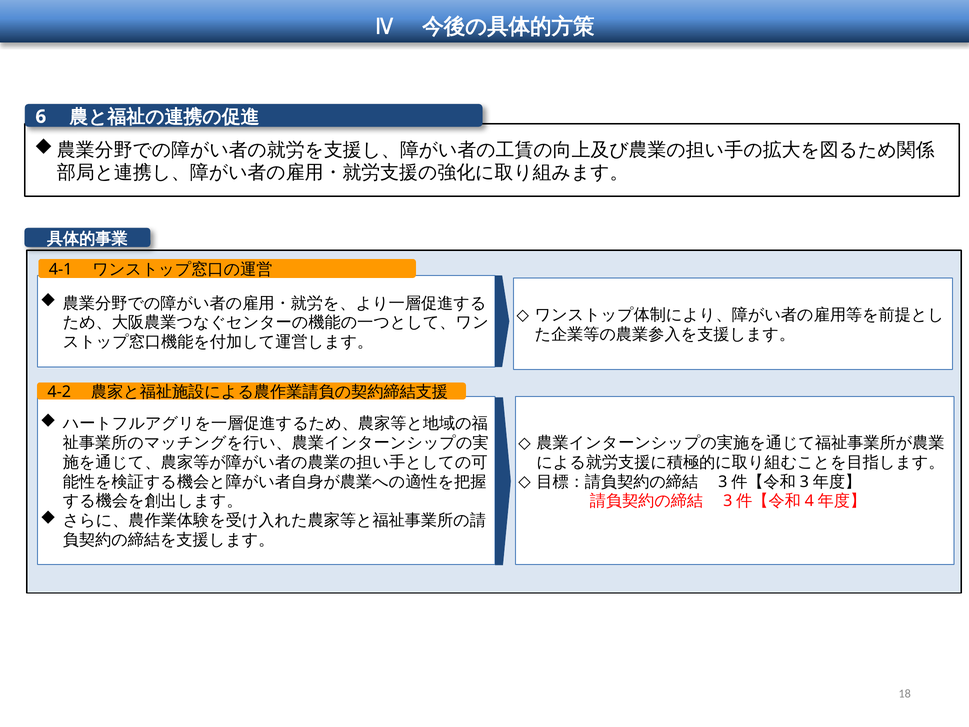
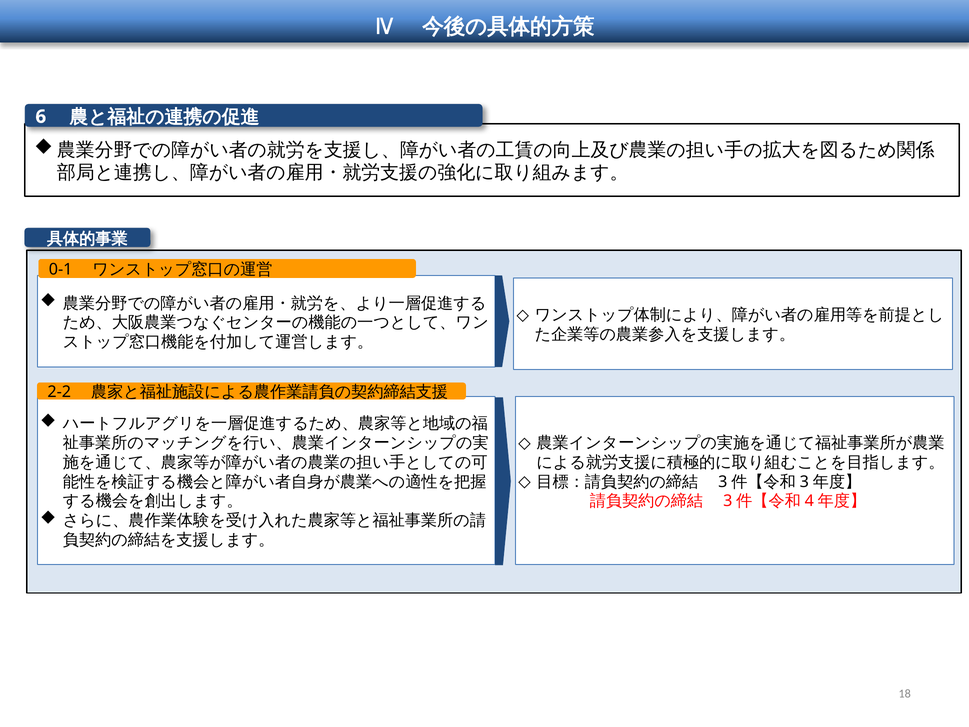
4-1: 4-1 -> 0-1 (61, 269)
4-2: 4-2 -> 2-2 (59, 392)
